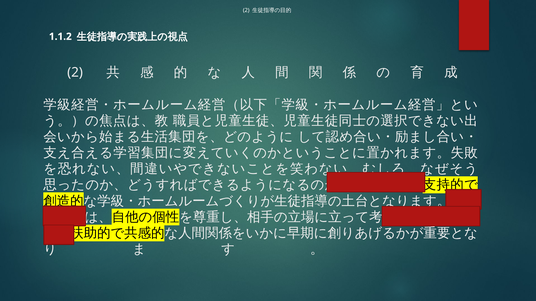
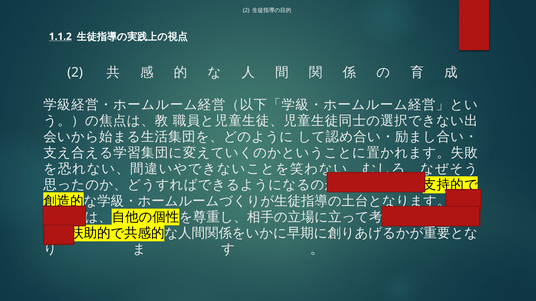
1.1.2 underline: none -> present (60, 37)
